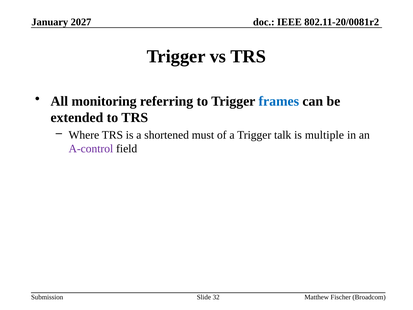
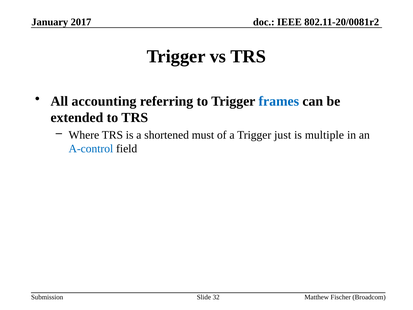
2027: 2027 -> 2017 (81, 22)
monitoring: monitoring -> accounting (104, 101)
talk: talk -> just (283, 135)
A-control colour: purple -> blue (91, 149)
